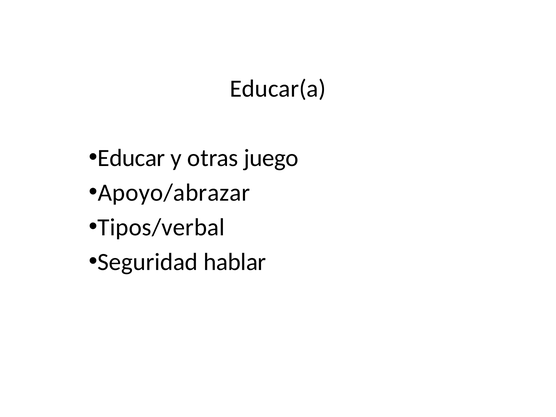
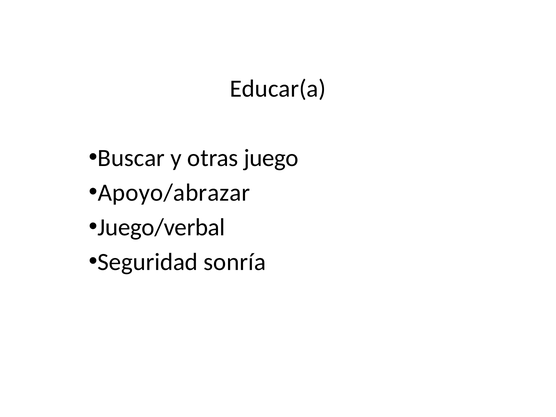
Educar: Educar -> Buscar (131, 158)
Tipos/verbal: Tipos/verbal -> Juego/verbal (161, 227)
hablar: hablar -> sonría (235, 262)
